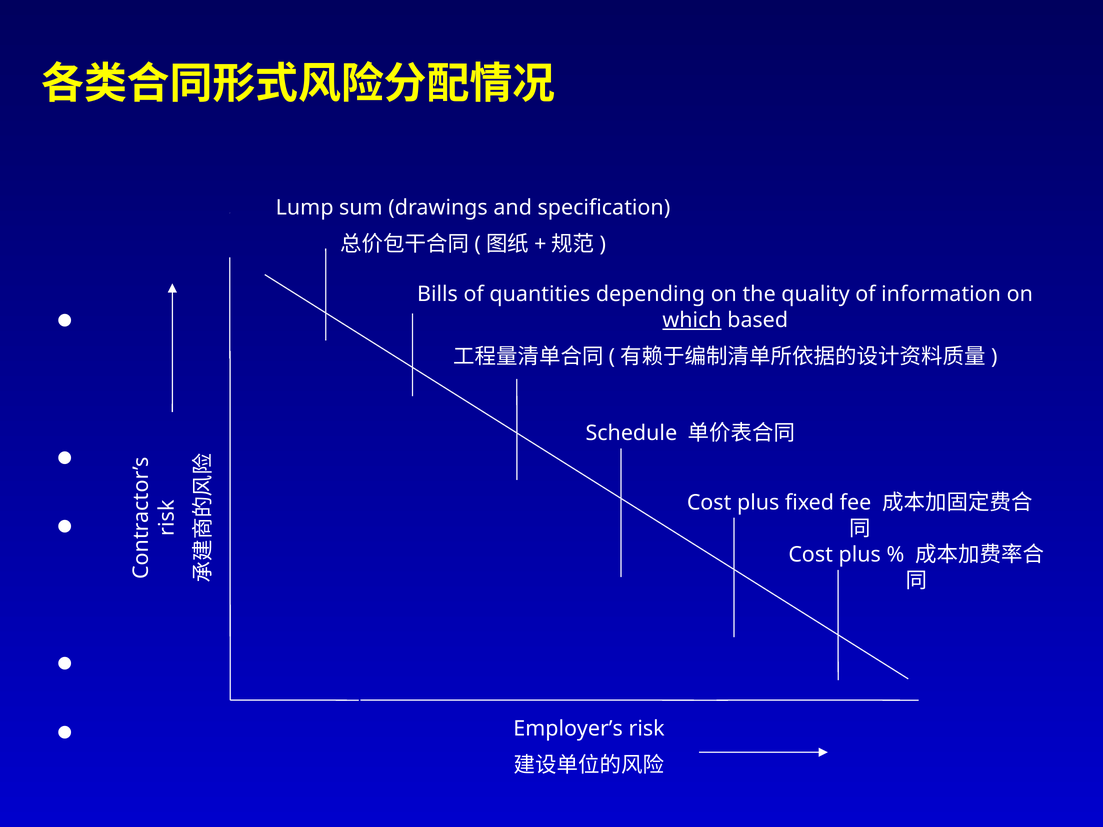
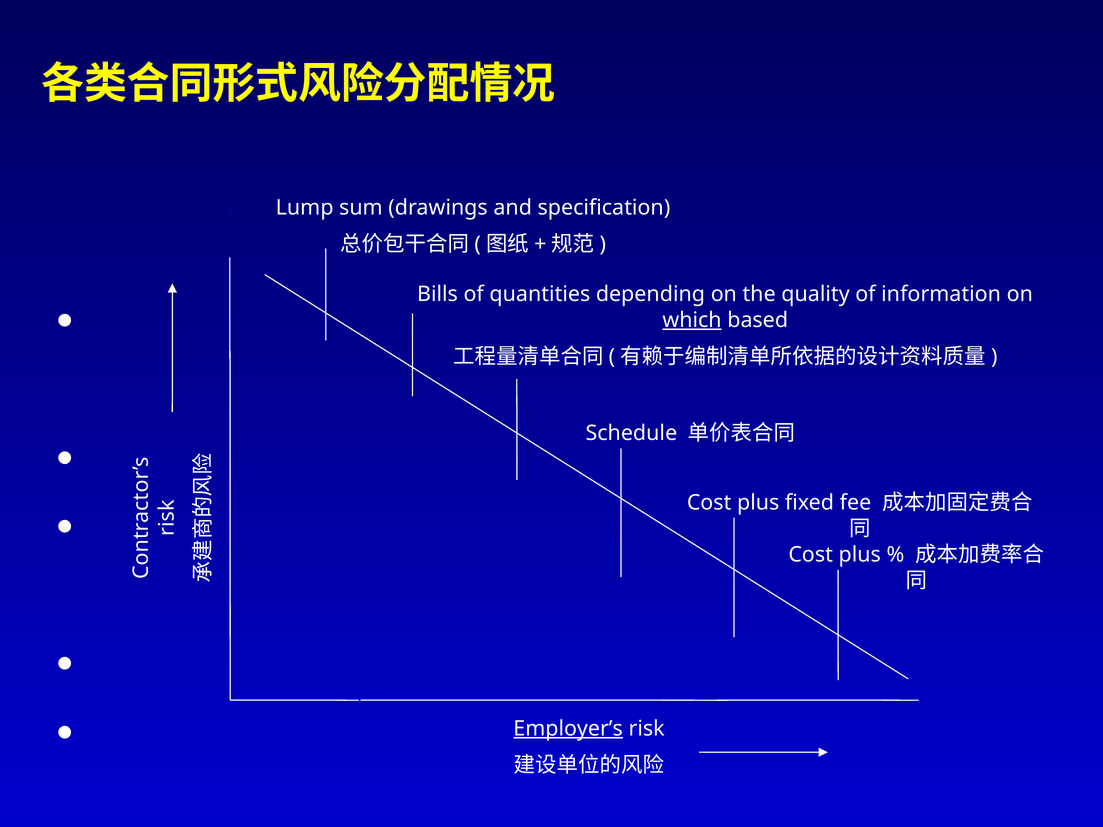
Employer’s underline: none -> present (568, 729)
